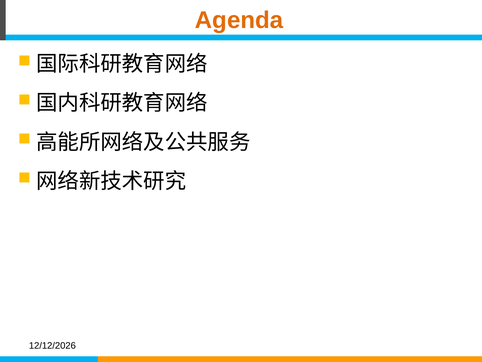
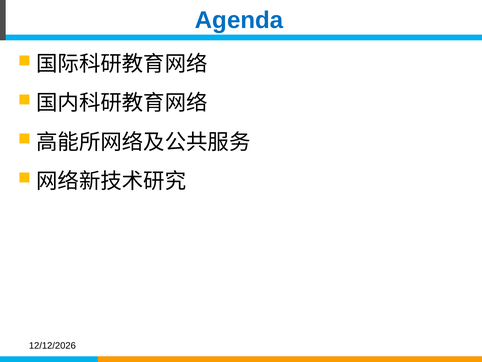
Agenda colour: orange -> blue (239, 20)
